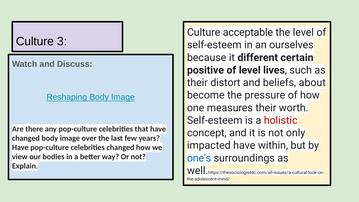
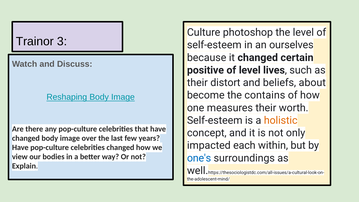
acceptable: acceptable -> photoshop (248, 32)
Culture: Culture -> Trainor (35, 42)
it different: different -> changed (258, 58)
pressure: pressure -> contains (265, 95)
holistic colour: red -> orange (281, 120)
impacted have: have -> each (244, 145)
